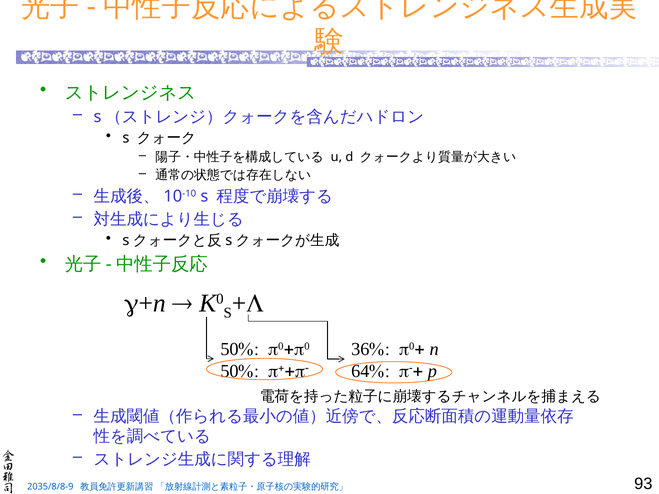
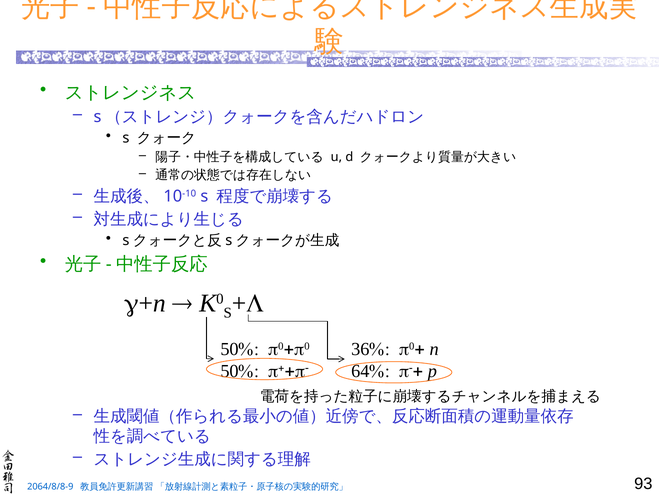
2035/8/8-9: 2035/8/8-9 -> 2064/8/8-9 (50, 487)
